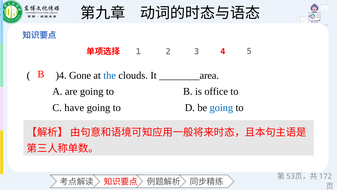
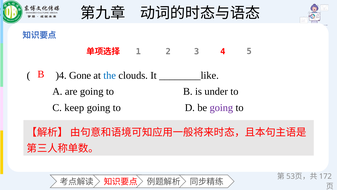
________area: ________area -> ________like (189, 75)
office: office -> under (216, 91)
have: have -> keep (74, 107)
going colour: blue -> purple (221, 107)
